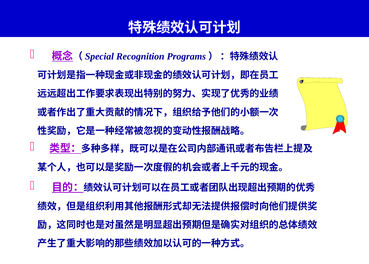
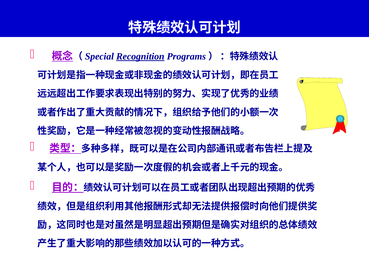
Recognition underline: none -> present (140, 56)
